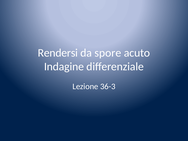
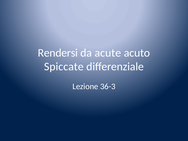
spore: spore -> acute (108, 53)
Indagine: Indagine -> Spiccate (64, 67)
